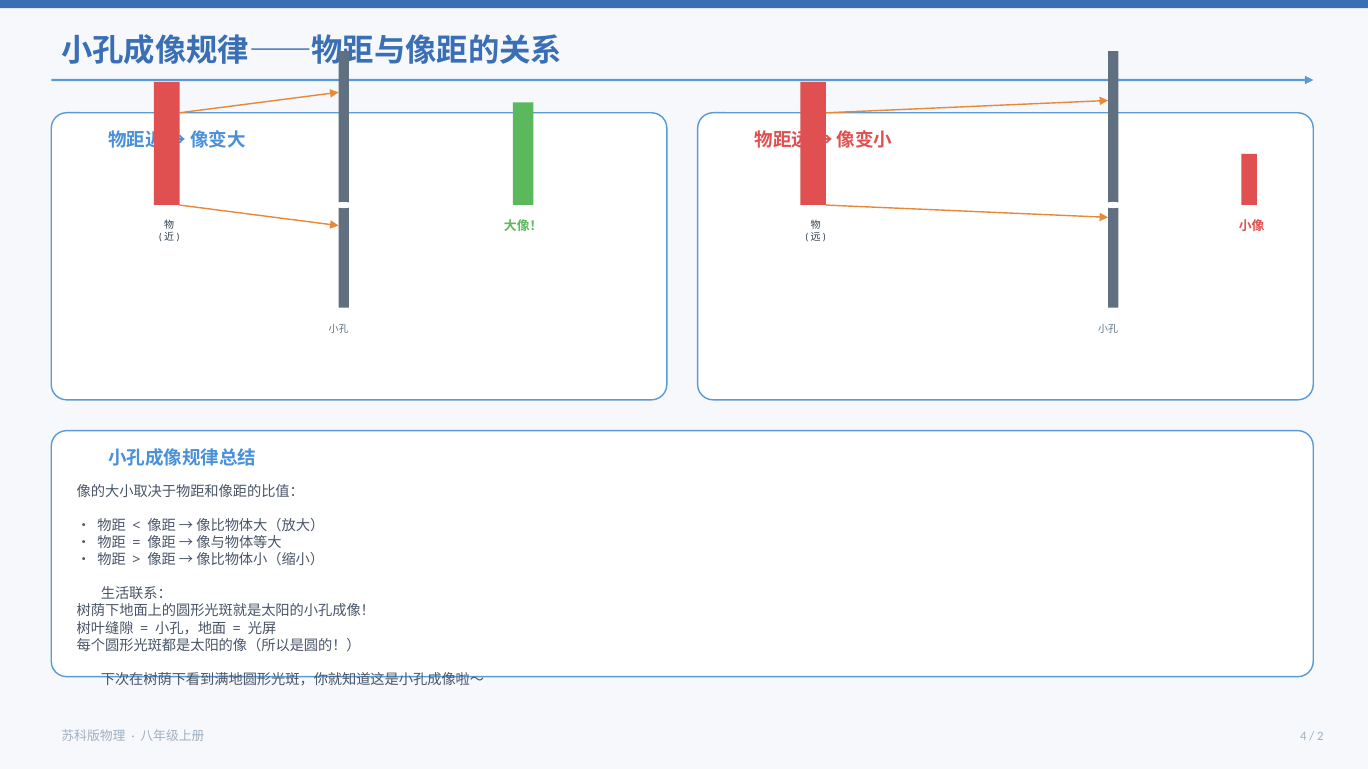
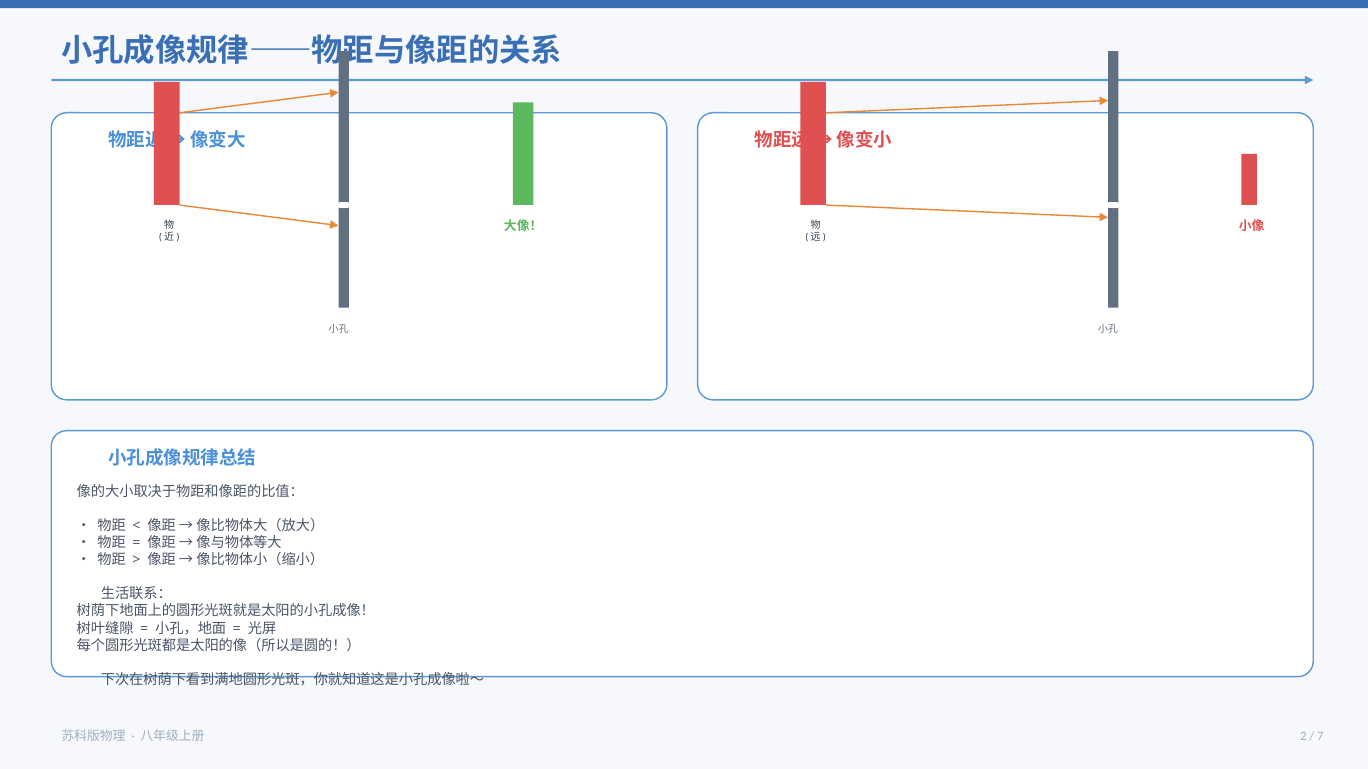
4: 4 -> 2 (1303, 737)
2: 2 -> 7 (1320, 737)
